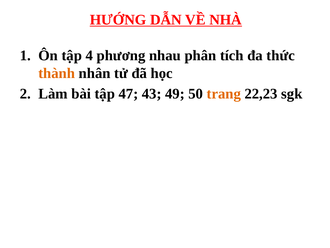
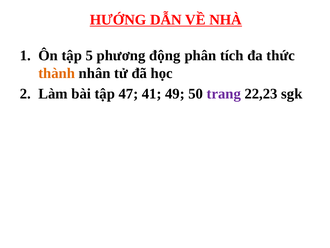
4: 4 -> 5 (89, 55)
nhau: nhau -> động (165, 55)
43: 43 -> 41 (152, 94)
trang colour: orange -> purple (224, 94)
